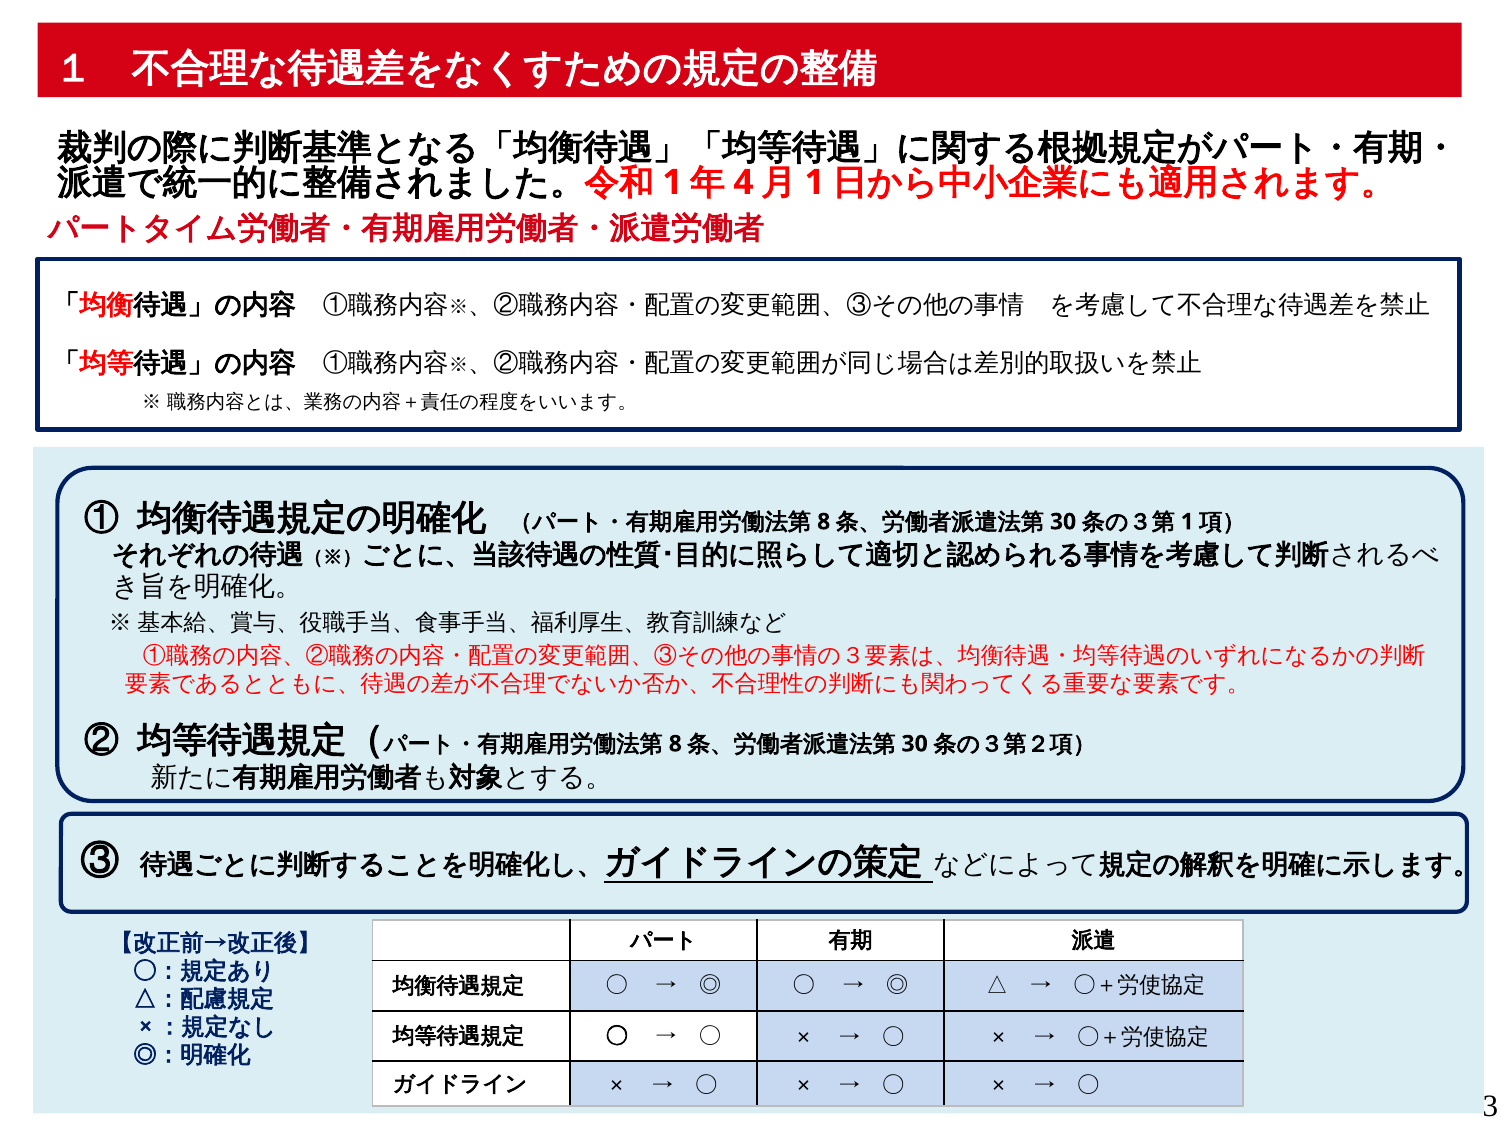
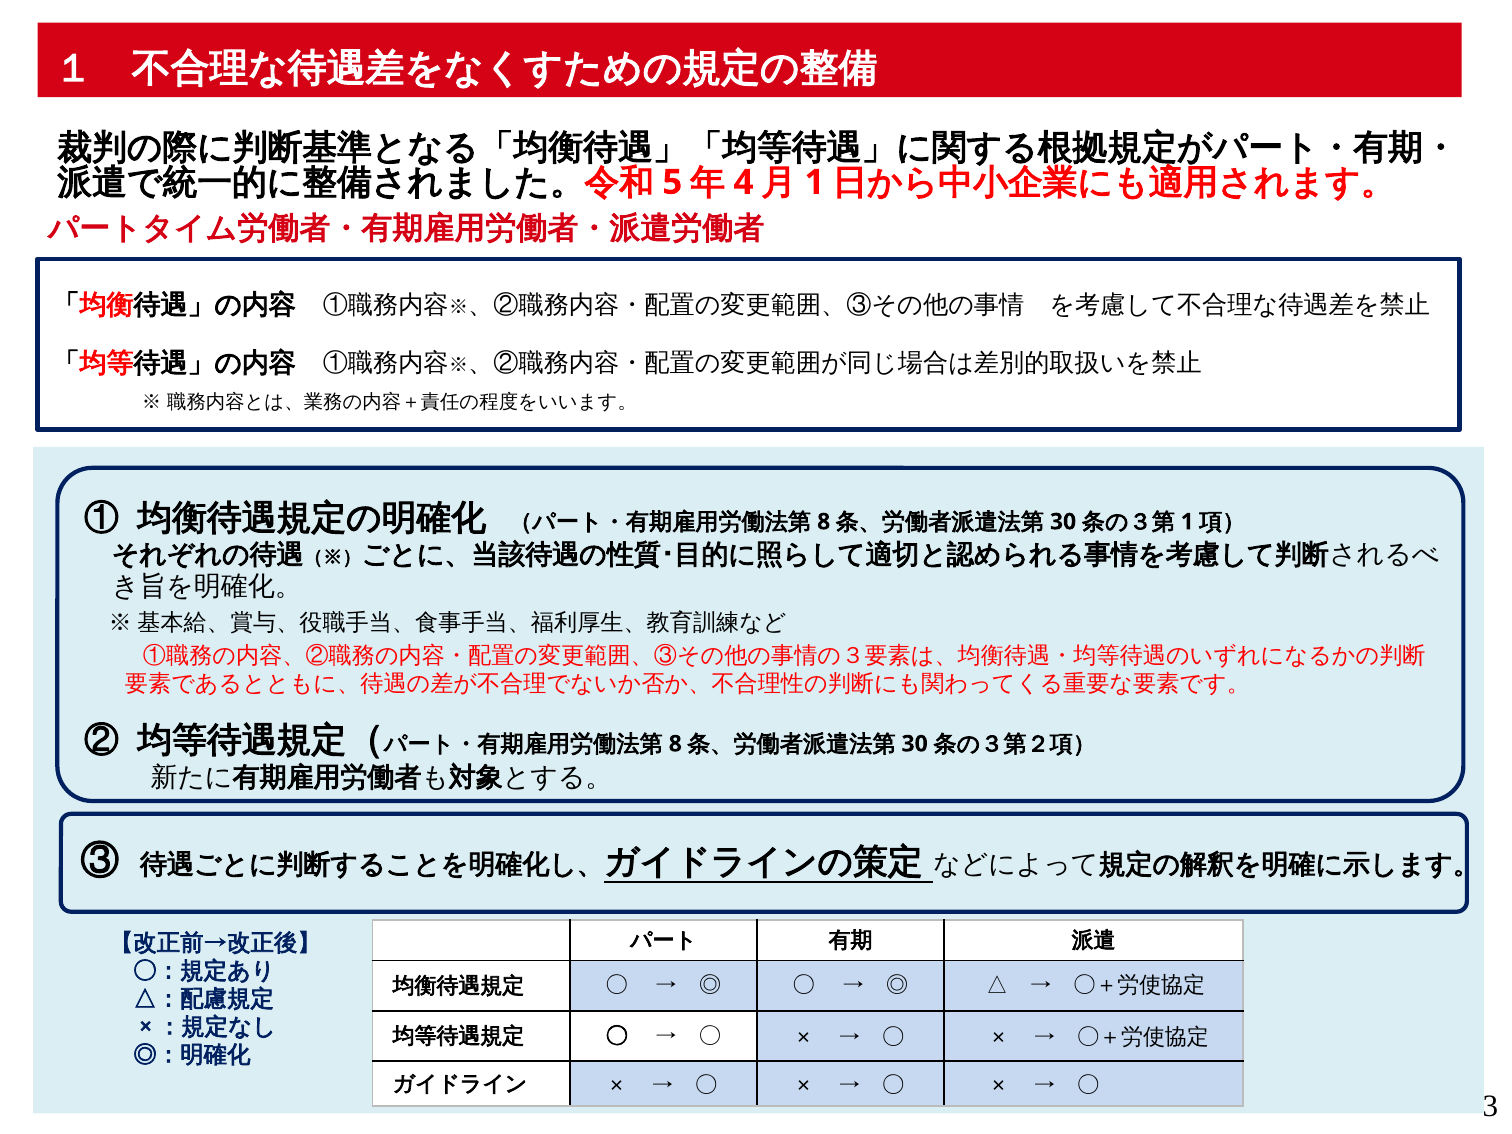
1: 1 -> 5 (672, 182)
